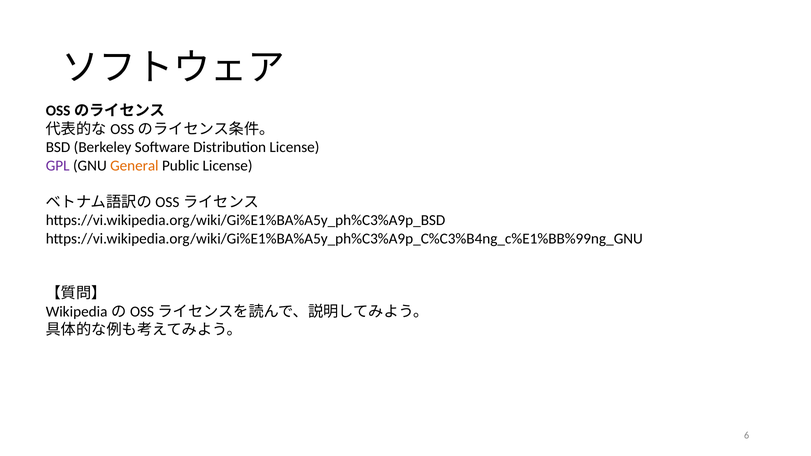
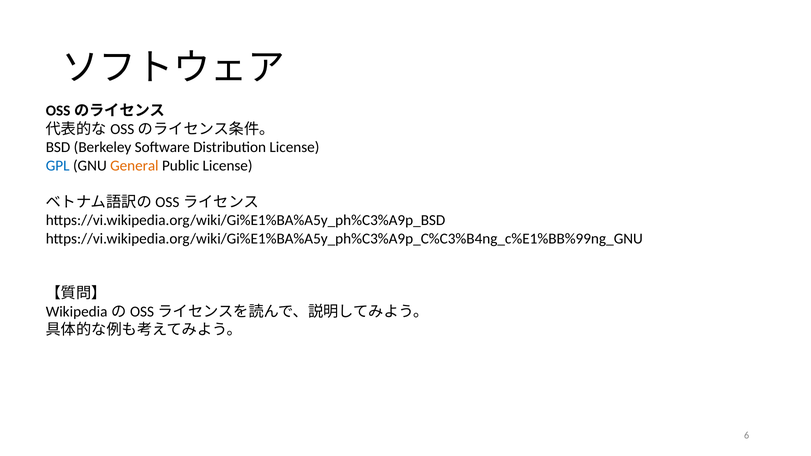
GPL colour: purple -> blue (58, 166)
